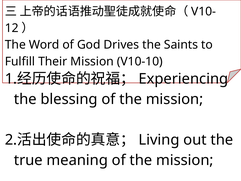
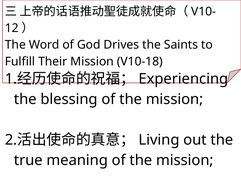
V10-10: V10-10 -> V10-18 (140, 61)
